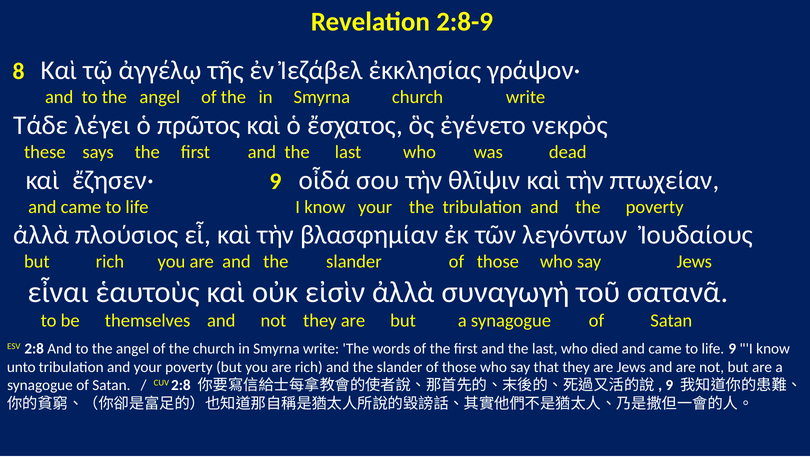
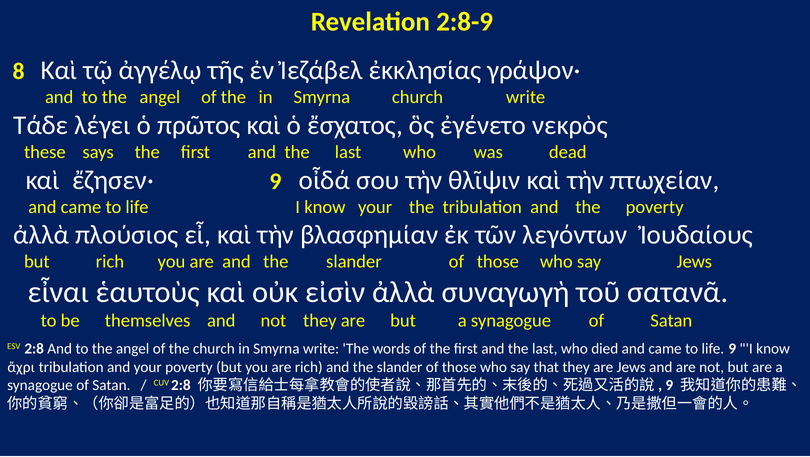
unto: unto -> ἄχρι (21, 367)
